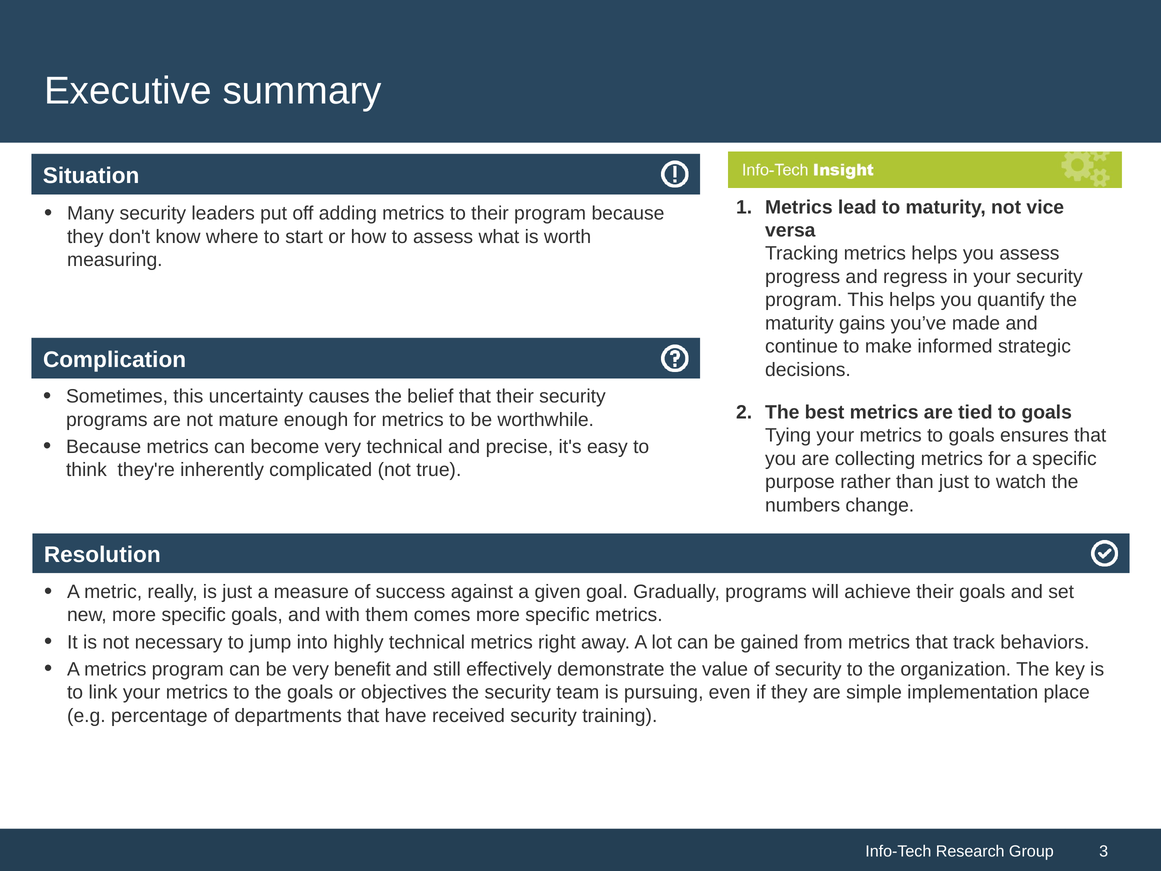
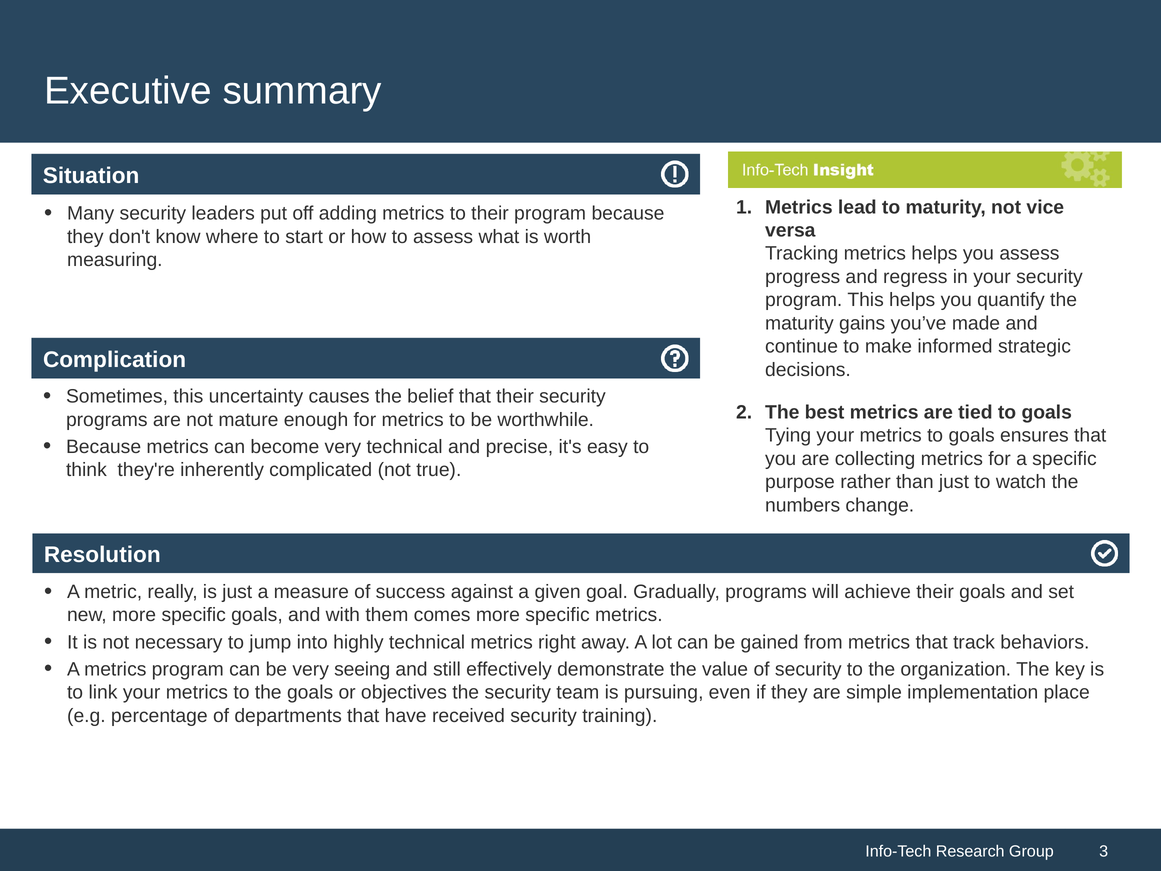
benefit: benefit -> seeing (362, 669)
